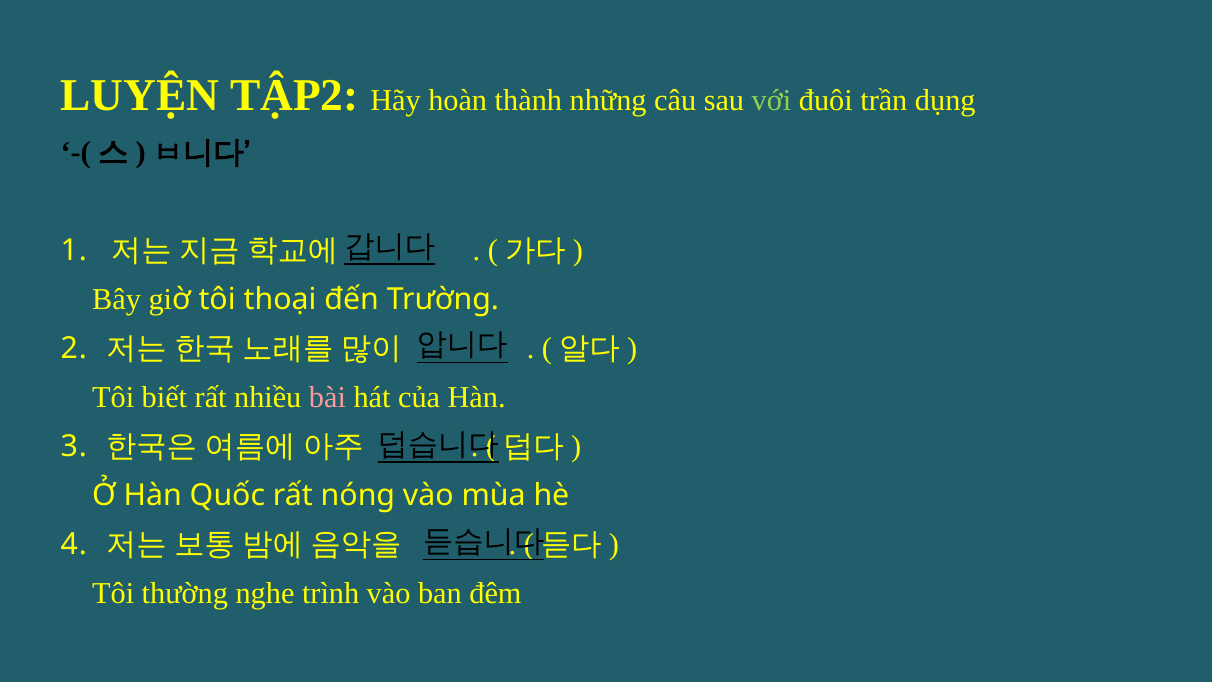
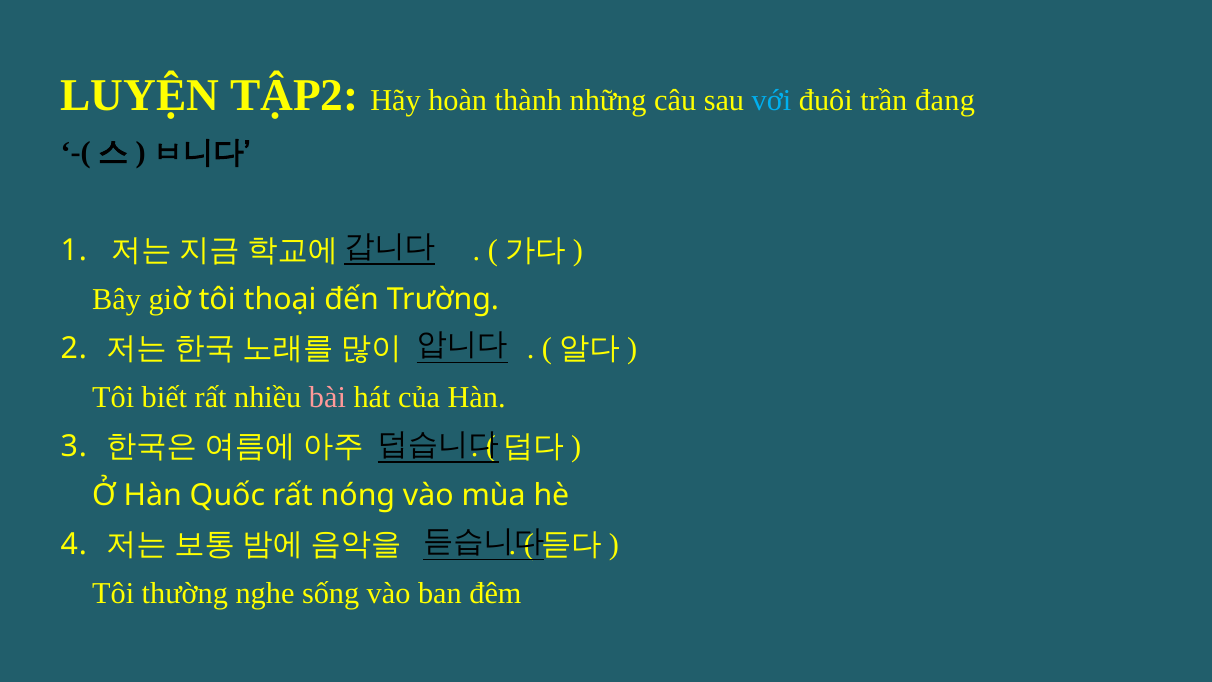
với colour: light green -> light blue (772, 100)
dụng: dụng -> đang (945, 100)
trình: trình -> sống (331, 593)
